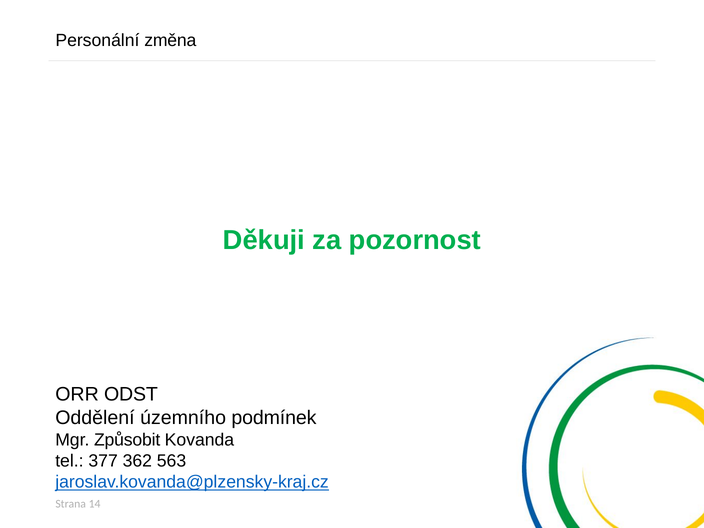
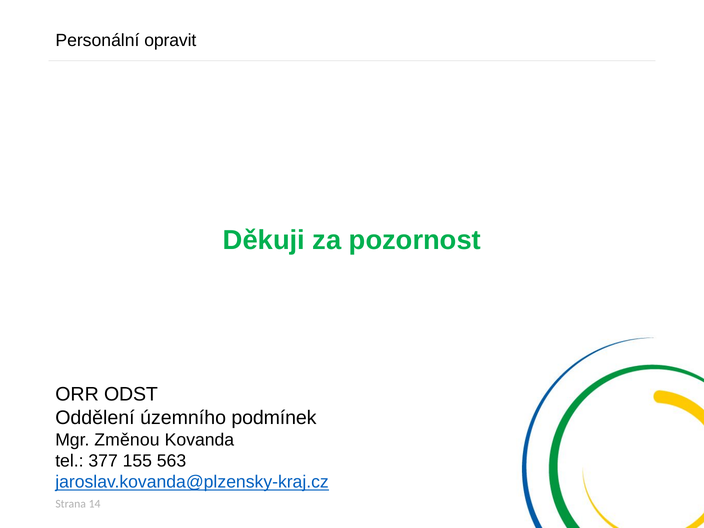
změna: změna -> opravit (170, 41)
Způsobit: Způsobit -> Změnou (127, 440)
362: 362 -> 155 (137, 461)
